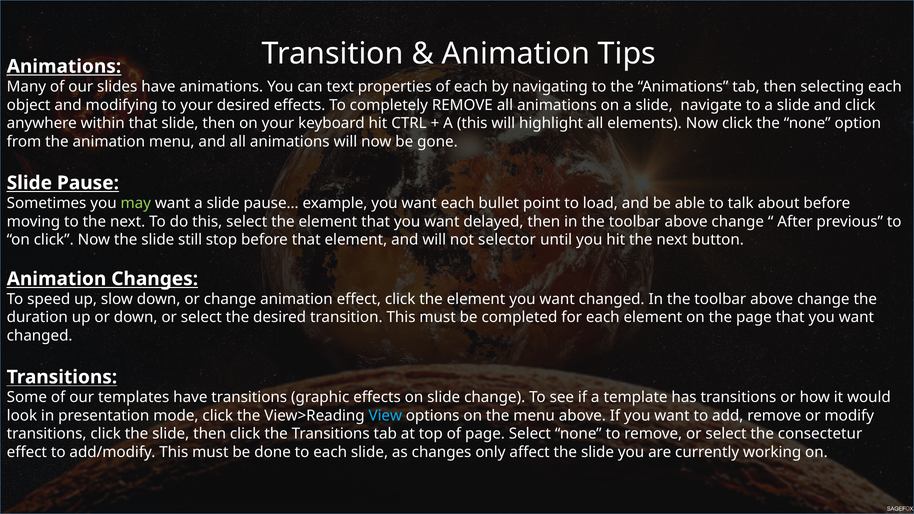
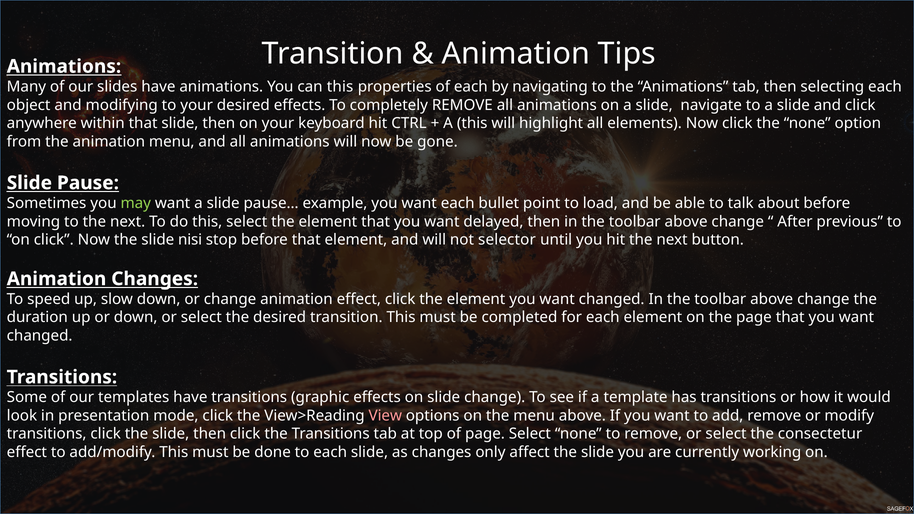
can text: text -> this (340, 87)
still: still -> nisi (190, 240)
View colour: light blue -> pink (385, 416)
